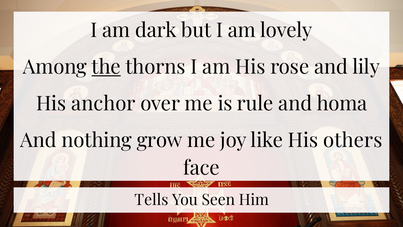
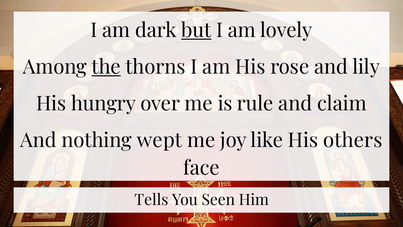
but underline: none -> present (196, 30)
anchor: anchor -> hungry (104, 104)
homa: homa -> claim (342, 104)
grow: grow -> wept (159, 140)
